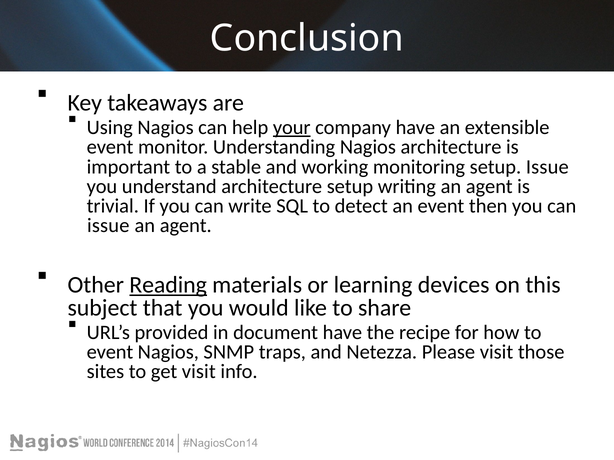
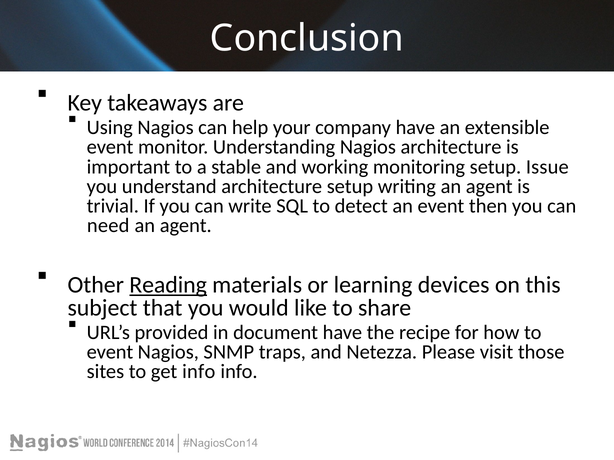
your underline: present -> none (292, 128)
issue: issue -> need (108, 226)
get visit: visit -> info (199, 372)
